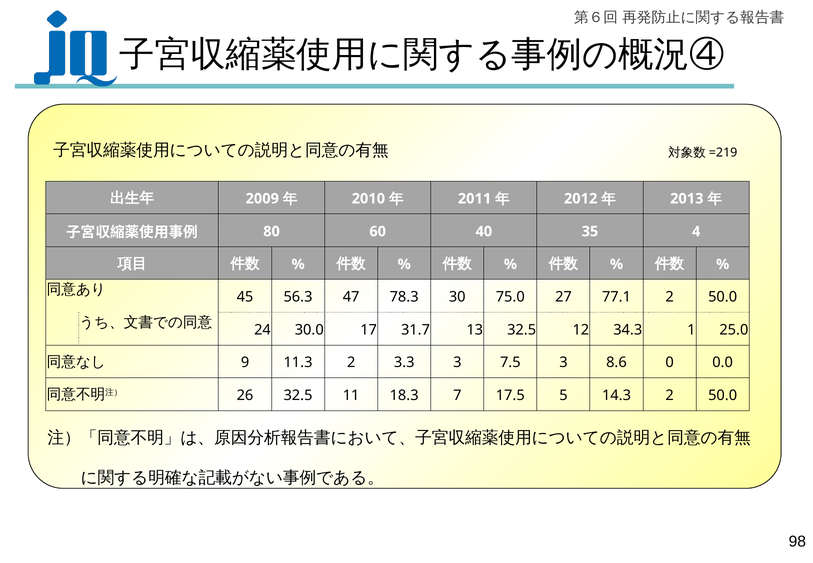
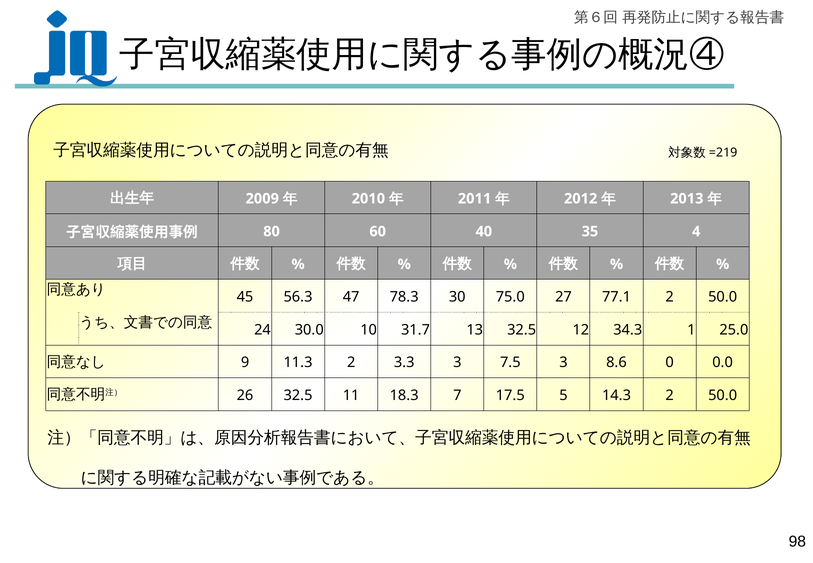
17: 17 -> 10 (369, 330)
